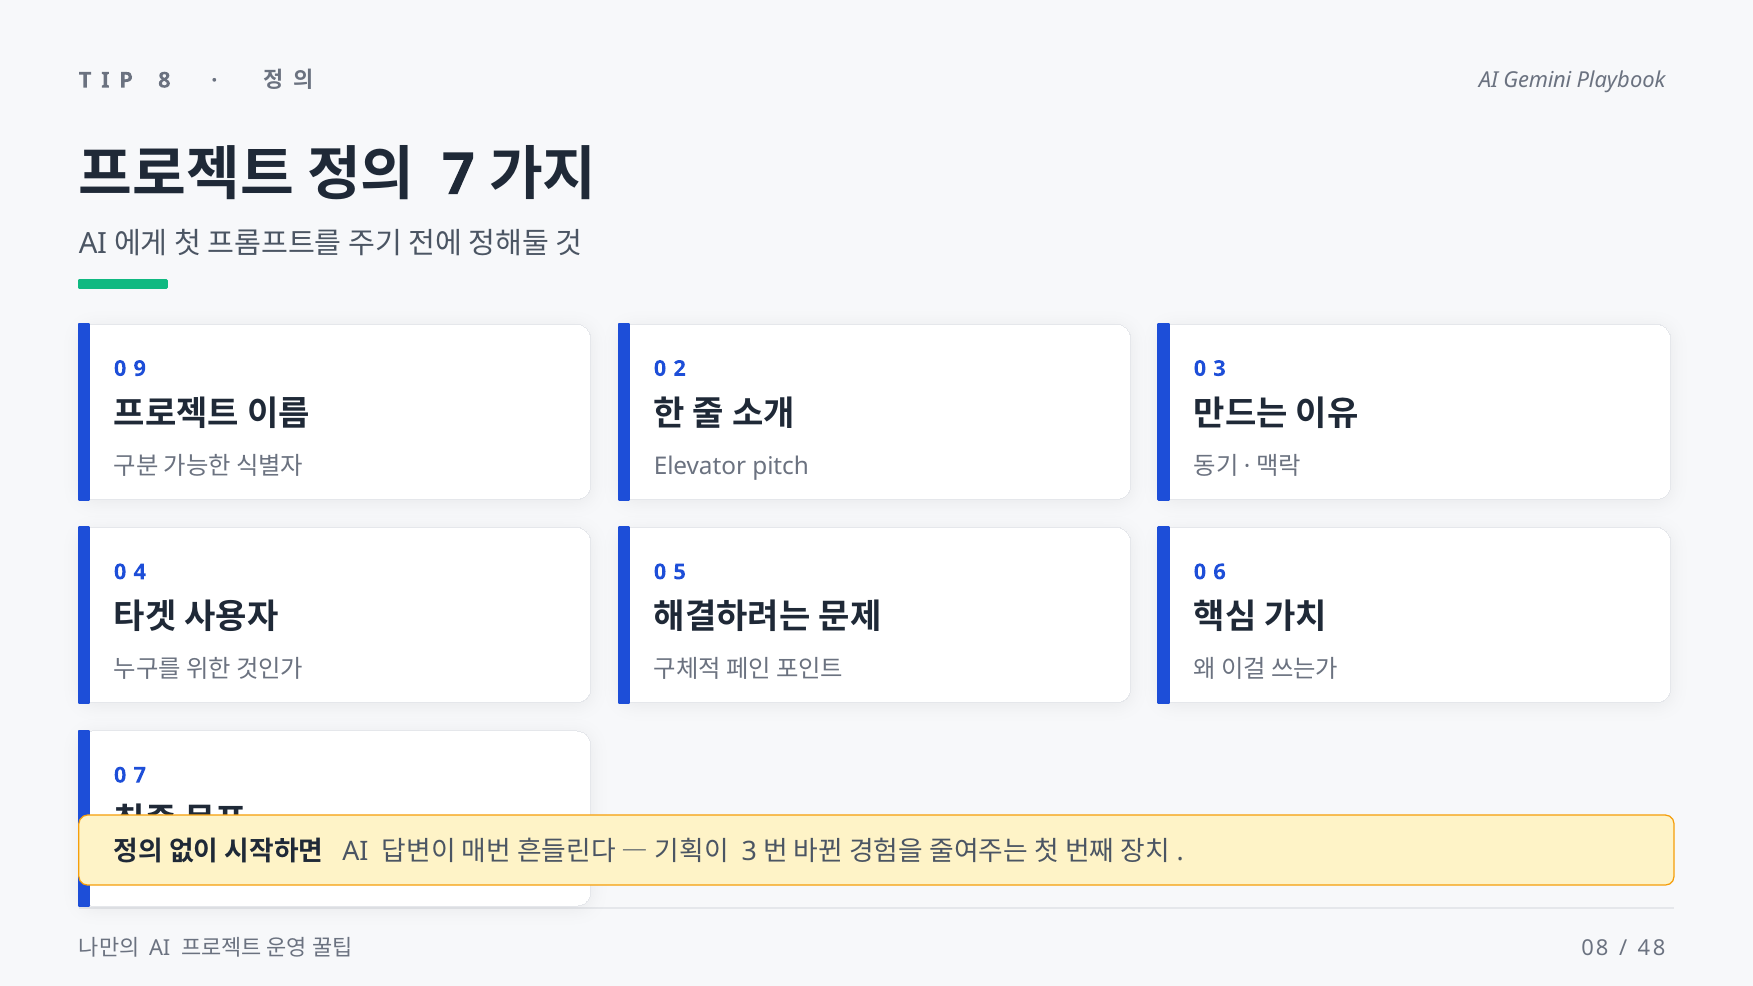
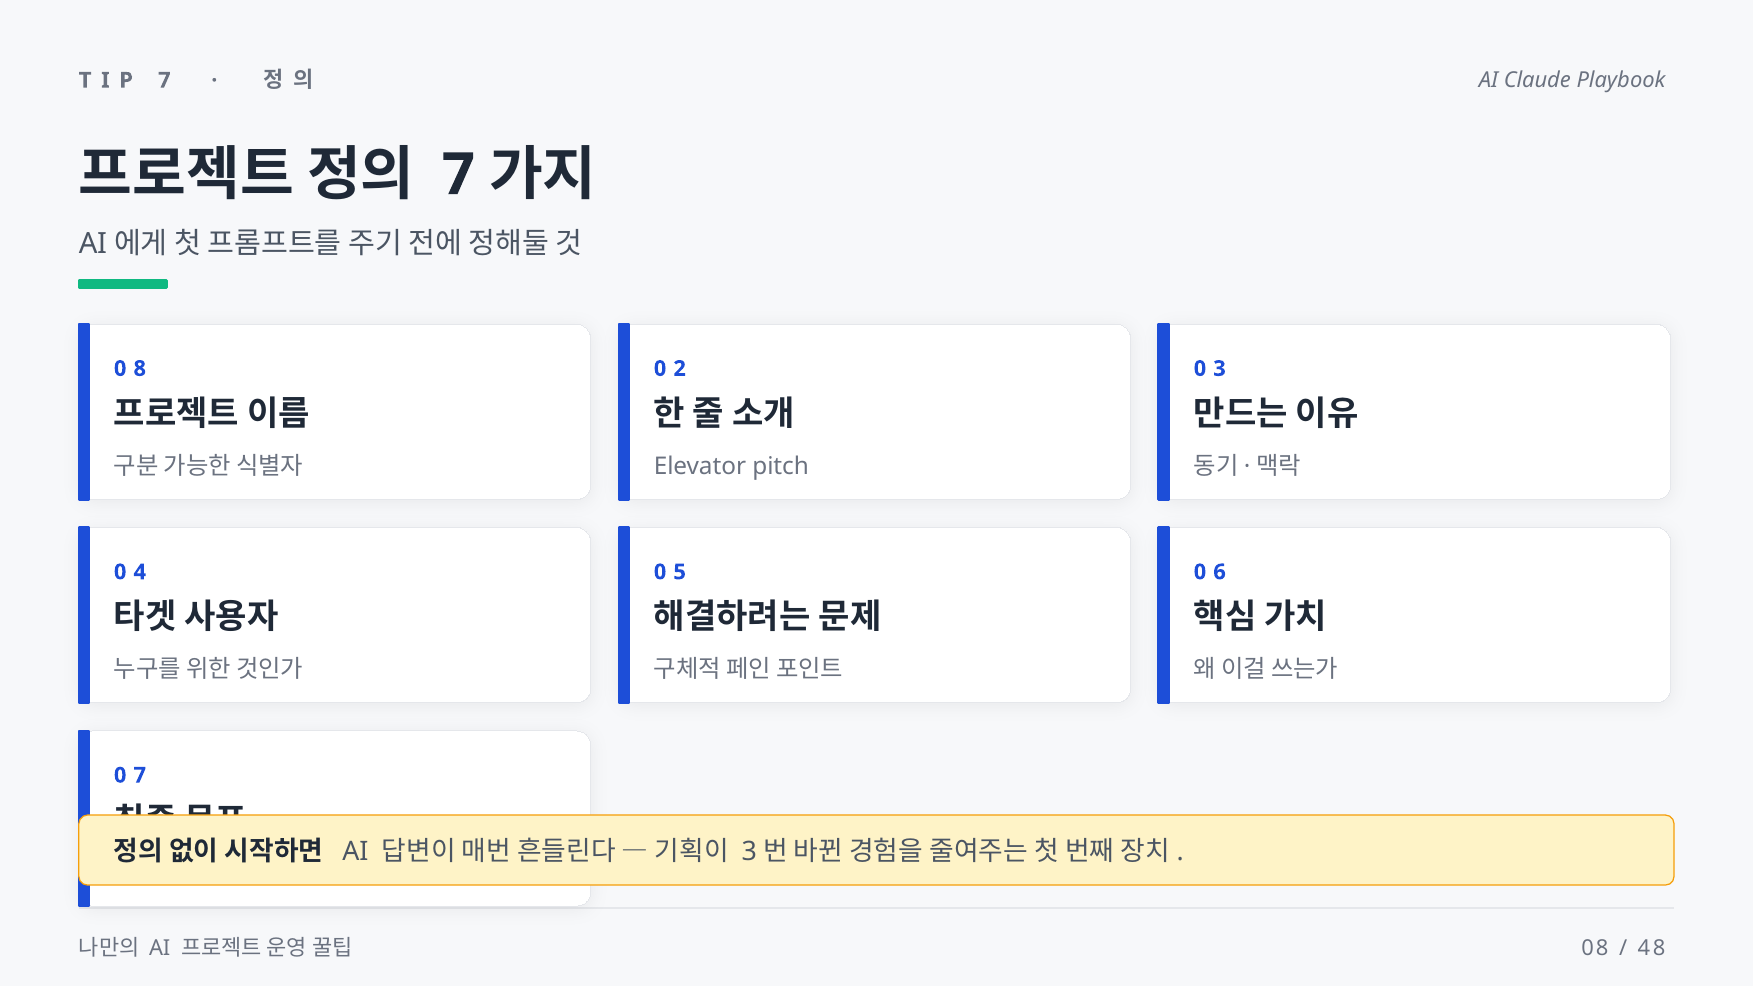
8: 8 -> 7 (164, 80)
Gemini: Gemini -> Claude (1537, 80)
9: 9 -> 8 (140, 369)
